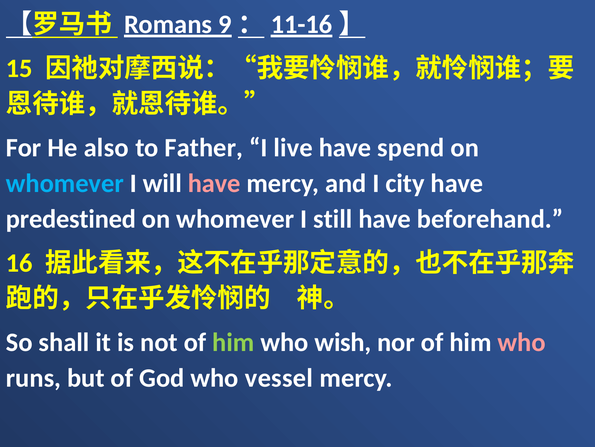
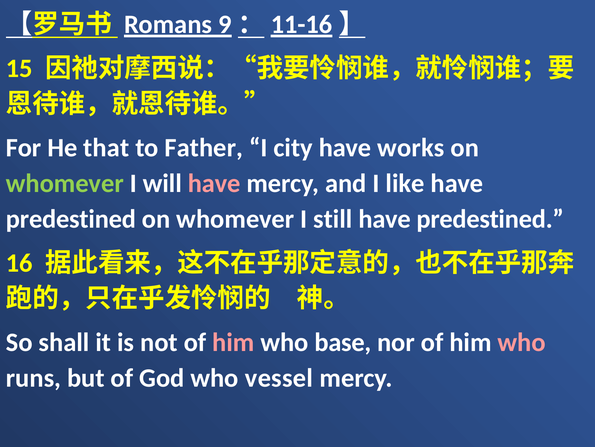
also: also -> that (106, 148)
live: live -> city (293, 148)
spend: spend -> works (411, 148)
whomever colour: light blue -> light green (65, 183)
city: city -> like (405, 183)
beforehand: beforehand -> predestined (490, 219)
him colour: light green -> pink (233, 342)
wish: wish -> base (343, 342)
